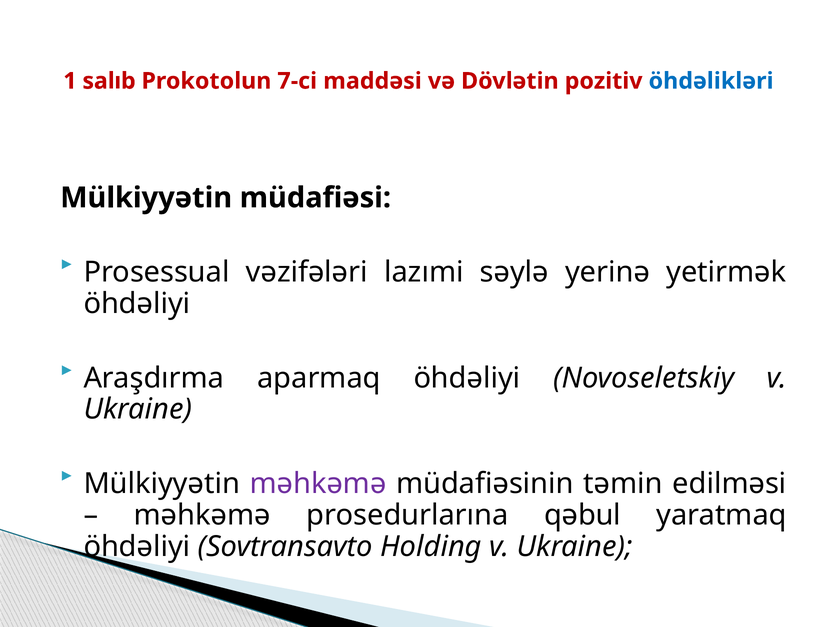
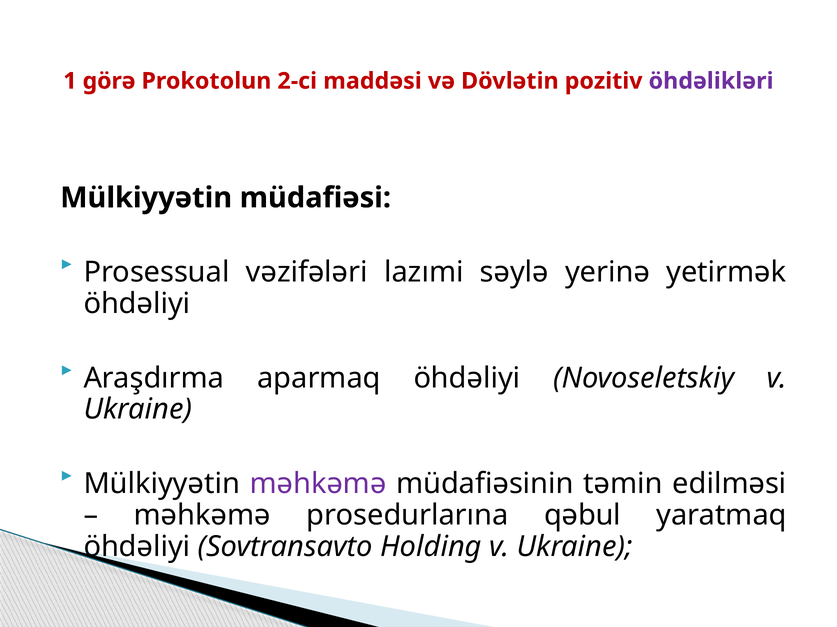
salıb: salıb -> görə (109, 81)
7-ci: 7-ci -> 2-ci (297, 81)
öhdəlikləri colour: blue -> purple (711, 81)
